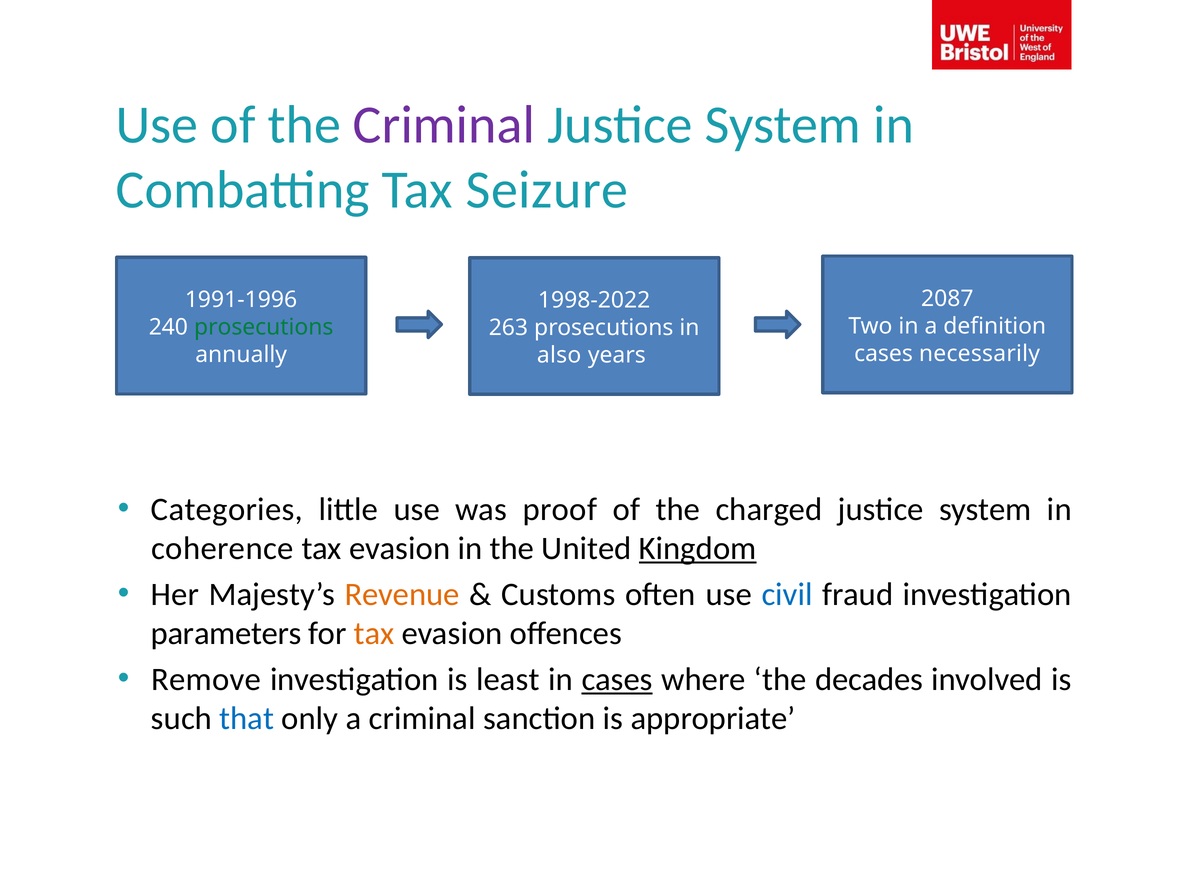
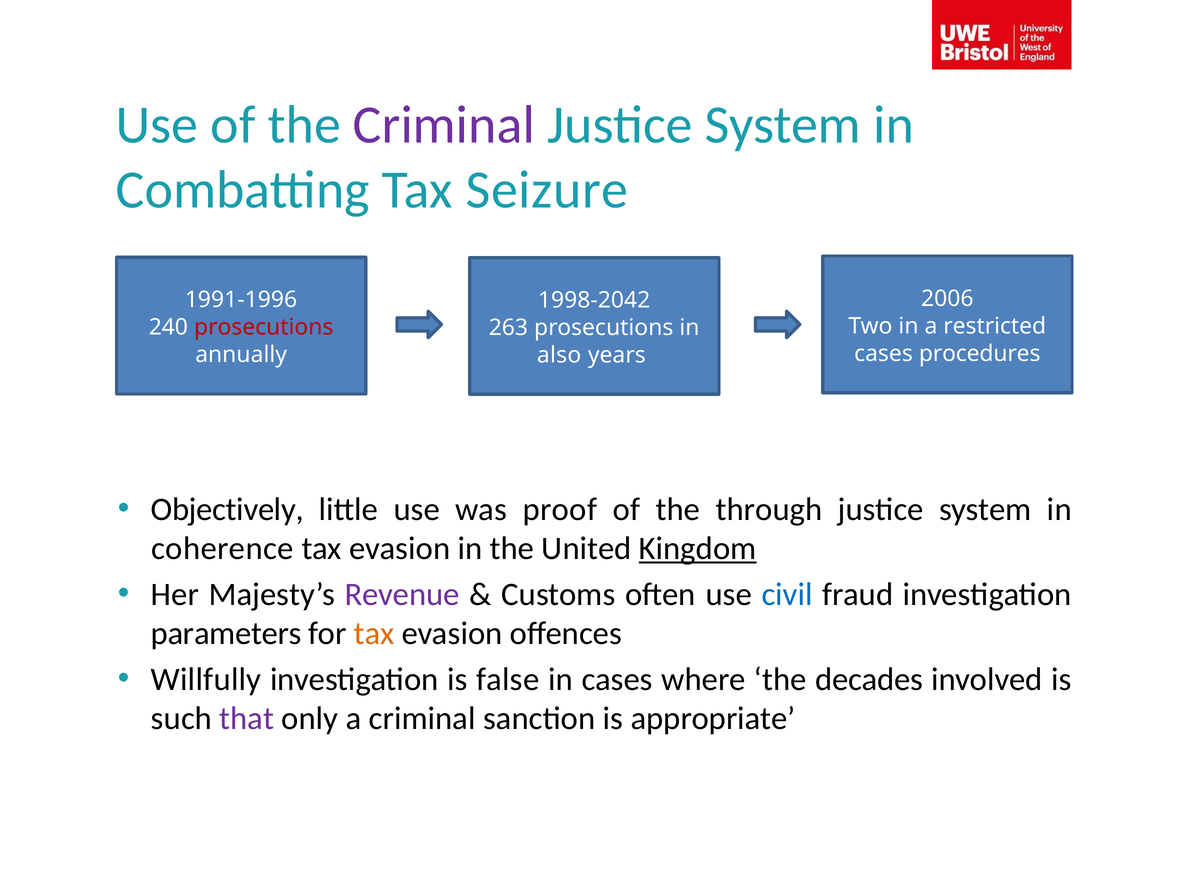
2087: 2087 -> 2006 (947, 299)
1998-2022: 1998-2022 -> 1998-2042 (594, 300)
definition: definition -> restricted (995, 326)
prosecutions colour: green -> red (264, 327)
necessarily: necessarily -> procedures (980, 354)
Categories: Categories -> Objectively (227, 510)
charged: charged -> through (769, 510)
Revenue colour: orange -> purple (402, 595)
Remove: Remove -> Willfully (206, 680)
least: least -> false (508, 680)
cases underline: present -> none (617, 680)
that colour: blue -> purple (247, 719)
